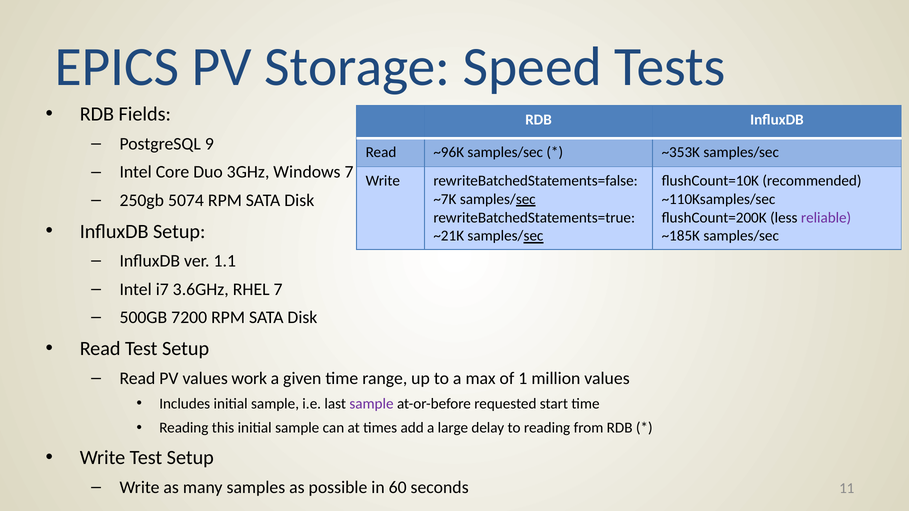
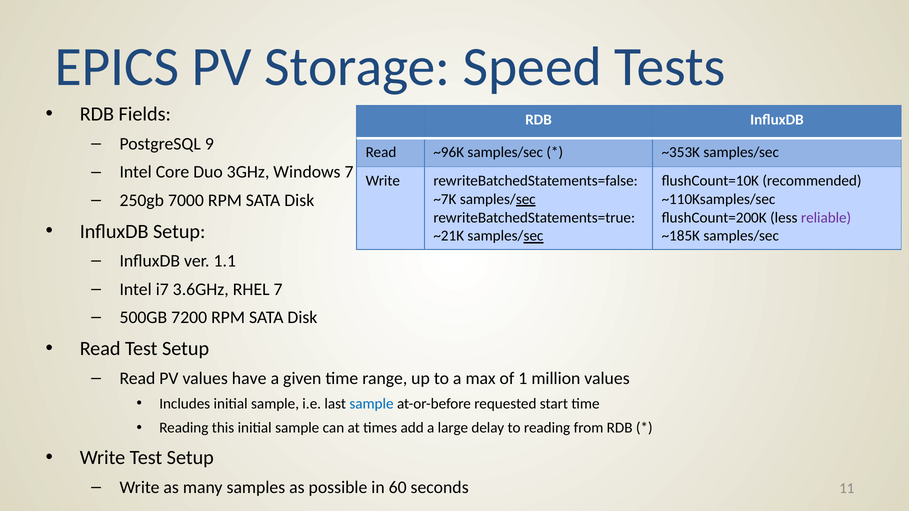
5074: 5074 -> 7000 (186, 201)
work: work -> have (249, 378)
sample colour: purple -> blue (371, 404)
